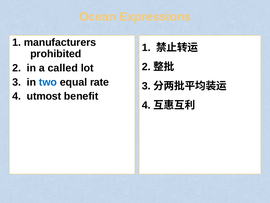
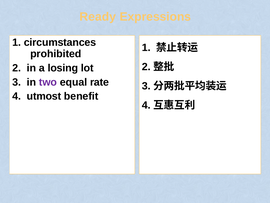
Ocean: Ocean -> Ready (98, 17)
manufacturers: manufacturers -> circumstances (60, 42)
called: called -> losing (63, 68)
two colour: blue -> purple (48, 82)
